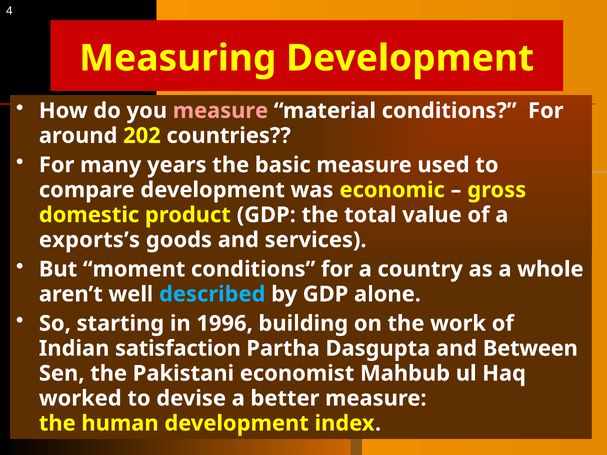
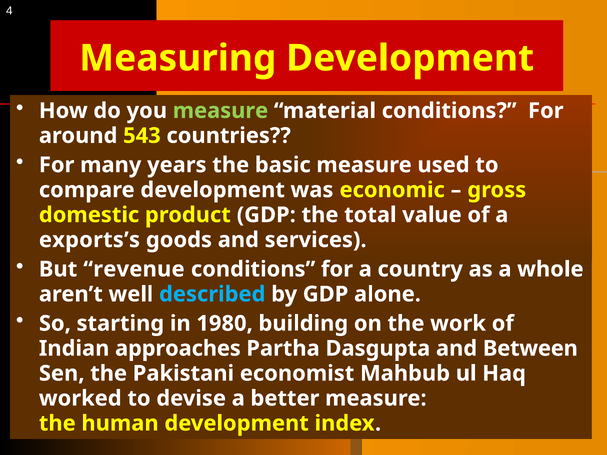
measure colour: pink -> light green (220, 111)
202: 202 -> 543 (142, 136)
moment: moment -> revenue (134, 269)
1996: 1996 -> 1980 (225, 324)
satisfaction: satisfaction -> approaches (178, 349)
